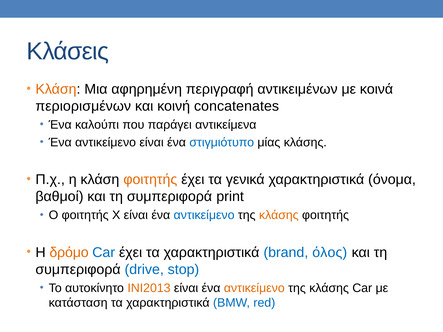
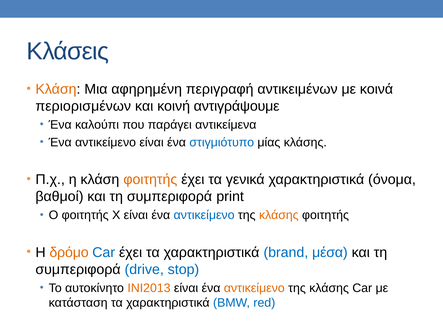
concatenates: concatenates -> αντιγράψουμε (237, 106)
όλος: όλος -> μέσα (330, 253)
